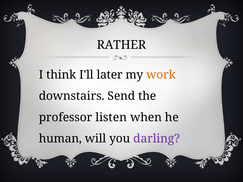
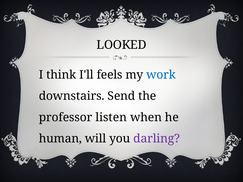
RATHER: RATHER -> LOOKED (122, 45)
later: later -> feels (110, 75)
work colour: orange -> blue (161, 75)
